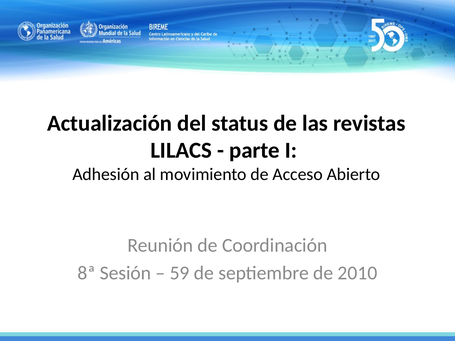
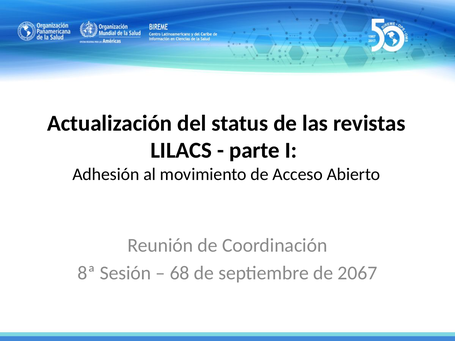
59: 59 -> 68 (180, 273)
2010: 2010 -> 2067 (357, 273)
